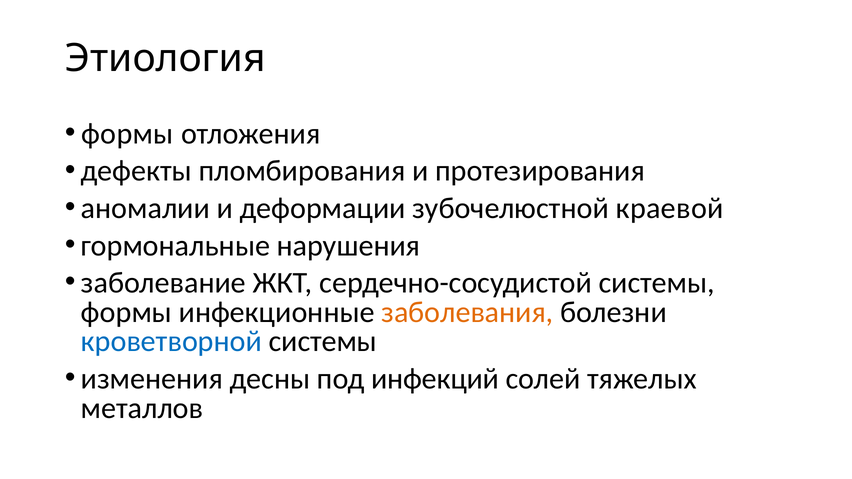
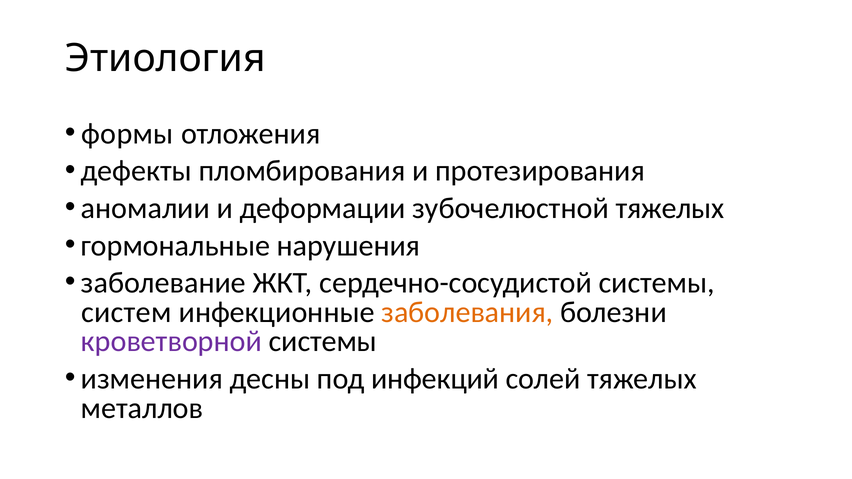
краевой: краевой -> тяжелых (670, 208)
формы: формы -> систем (126, 312)
кроветворной colour: blue -> purple (171, 342)
